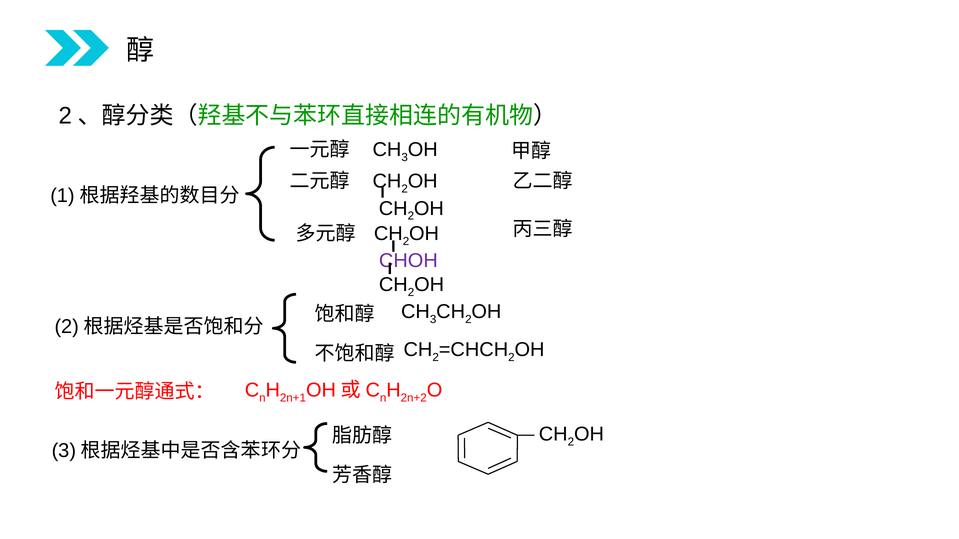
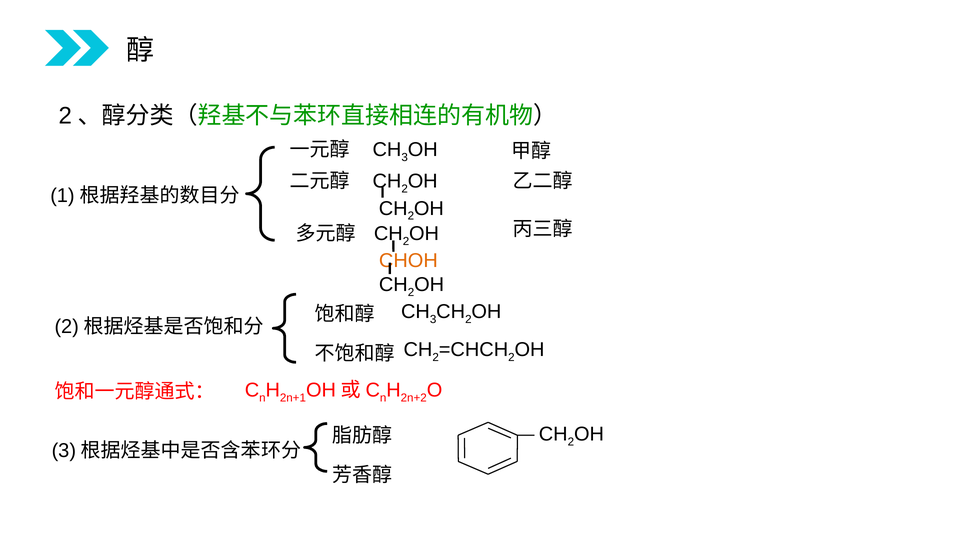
CHOH colour: purple -> orange (408, 261)
